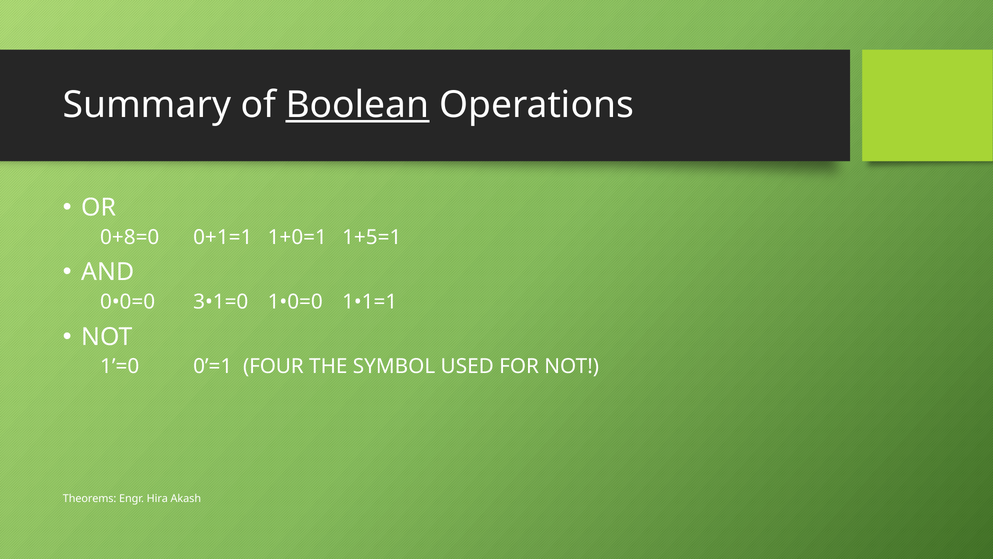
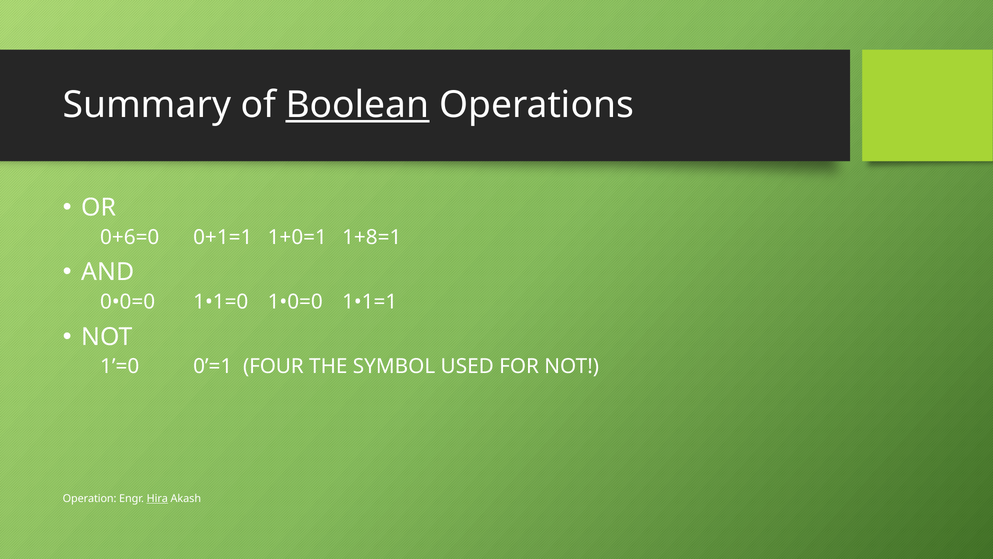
0+8=0: 0+8=0 -> 0+6=0 (130, 237)
1+5=1: 1+5=1 -> 1+8=1 (372, 237)
3•1=0: 3•1=0 -> 1•1=0 (221, 302)
Theorems: Theorems -> Operation (90, 498)
Hira underline: none -> present (157, 498)
